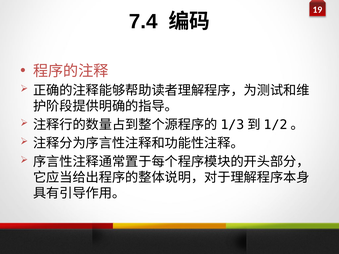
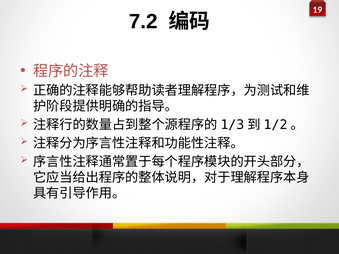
7.4: 7.4 -> 7.2 (143, 22)
